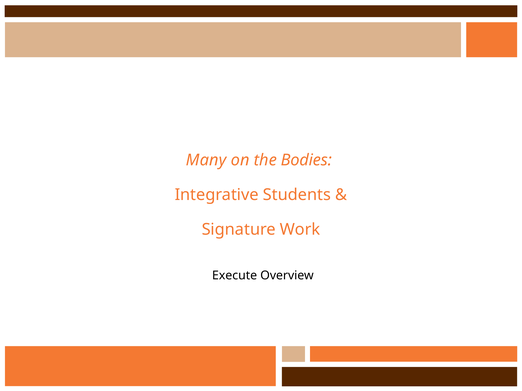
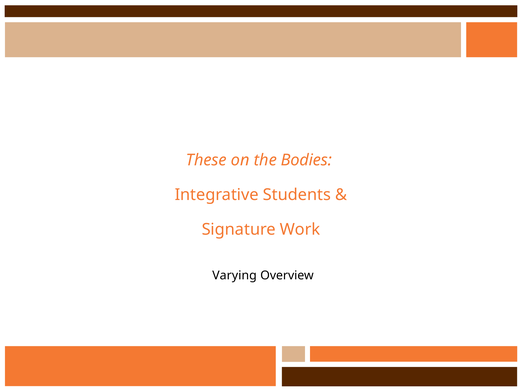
Many: Many -> These (206, 160)
Execute: Execute -> Varying (235, 276)
